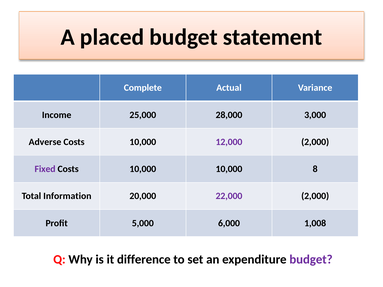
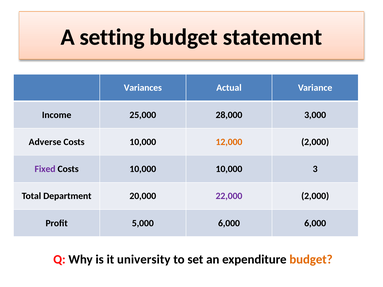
placed: placed -> setting (112, 37)
Complete: Complete -> Variances (143, 88)
12,000 colour: purple -> orange (229, 142)
8: 8 -> 3 (315, 169)
Information: Information -> Department (67, 196)
6,000 1,008: 1,008 -> 6,000 (315, 223)
difference: difference -> university (144, 260)
budget colour: purple -> orange (311, 260)
